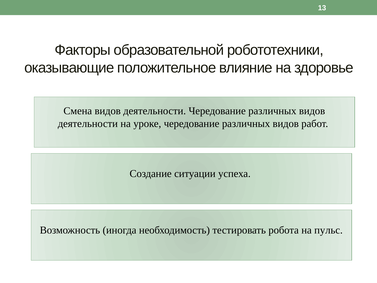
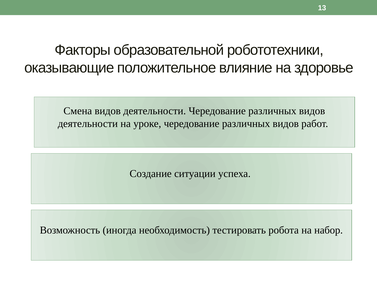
пульс: пульс -> набор (329, 230)
